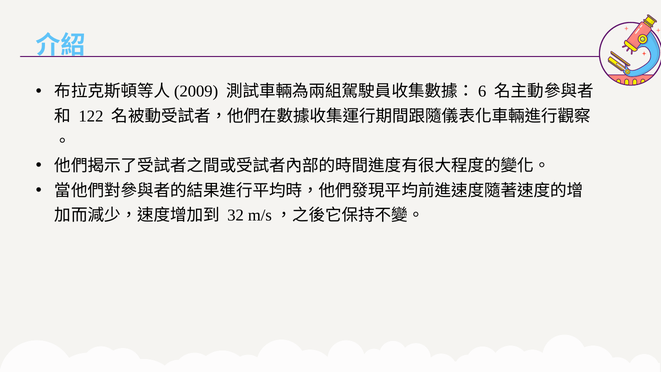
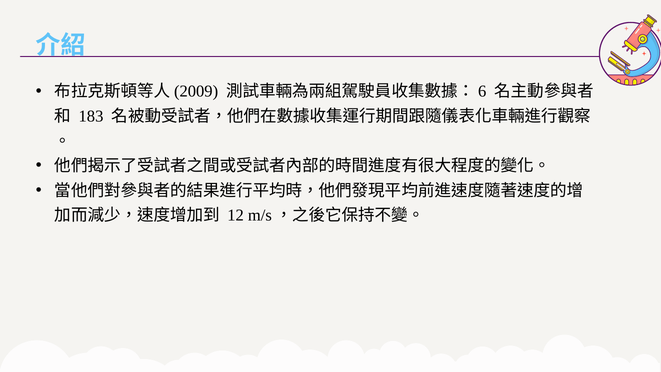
122: 122 -> 183 (91, 116)
32: 32 -> 12 (236, 215)
